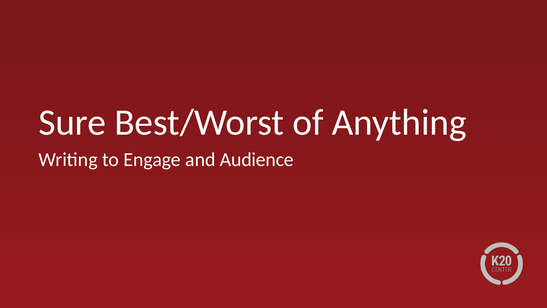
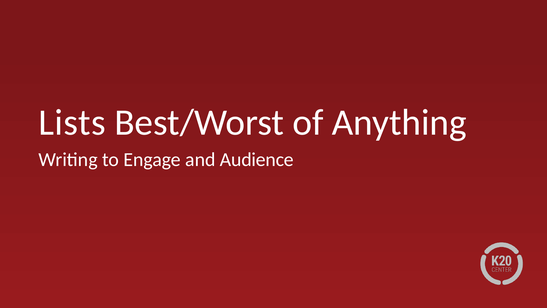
Sure: Sure -> Lists (72, 123)
